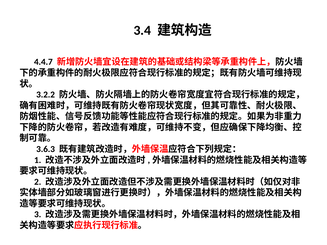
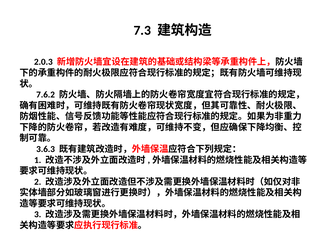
3.4: 3.4 -> 7.3 (142, 30)
4.4.7: 4.4.7 -> 2.0.3 (43, 62)
3.2.2: 3.2.2 -> 7.6.2 (46, 95)
